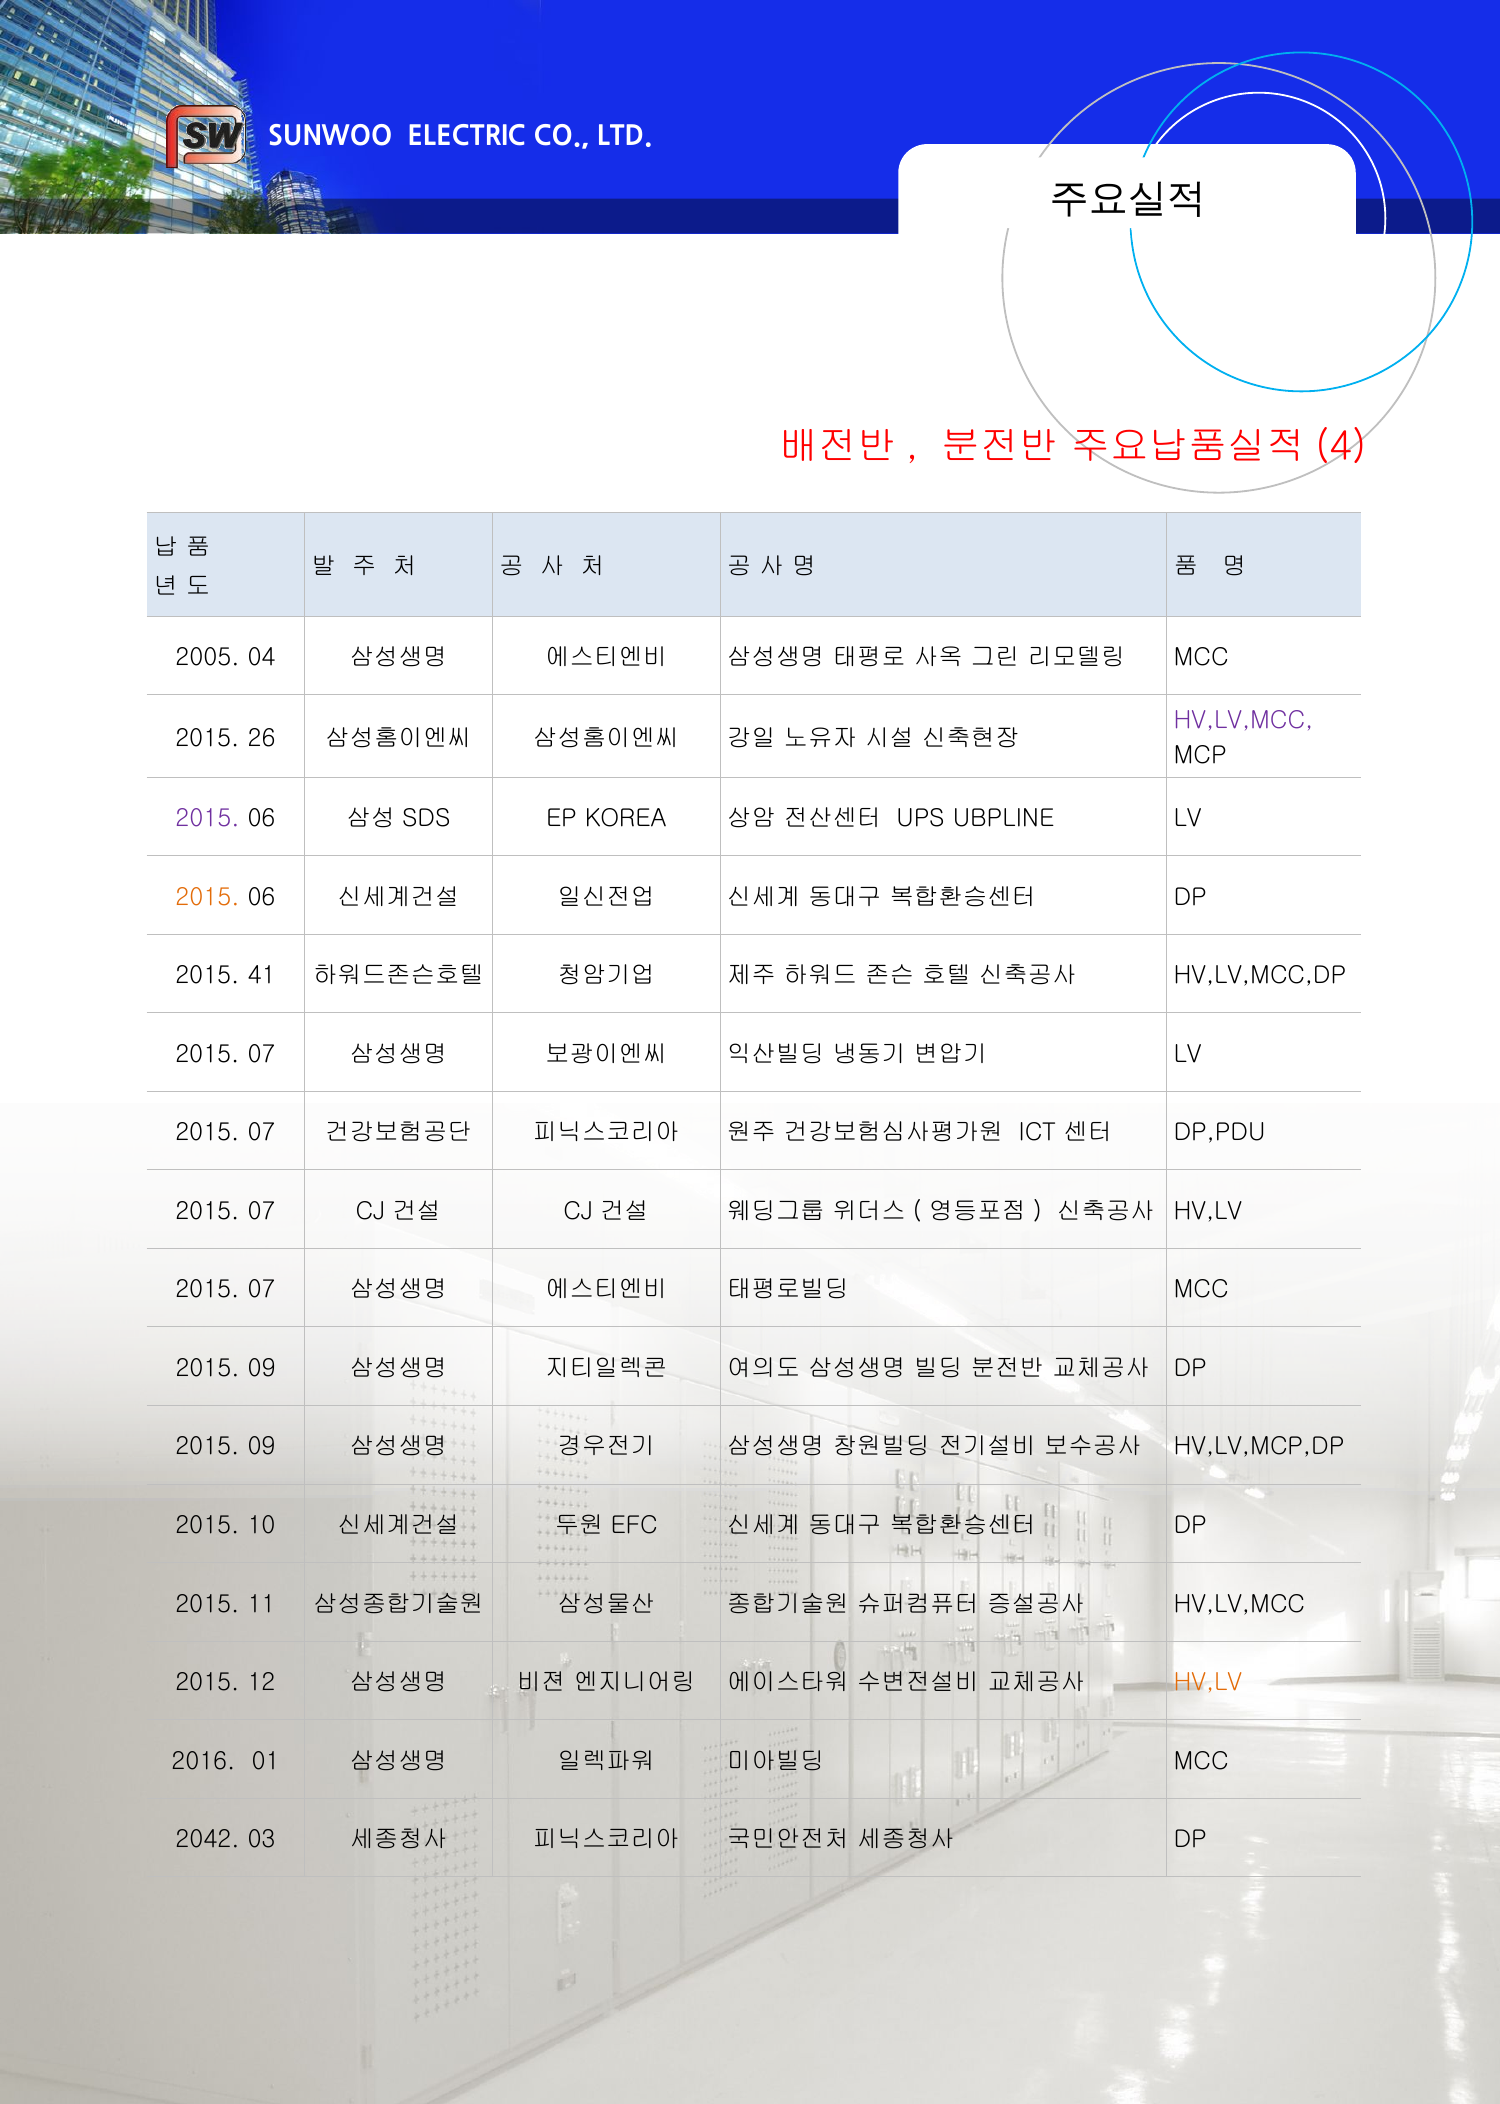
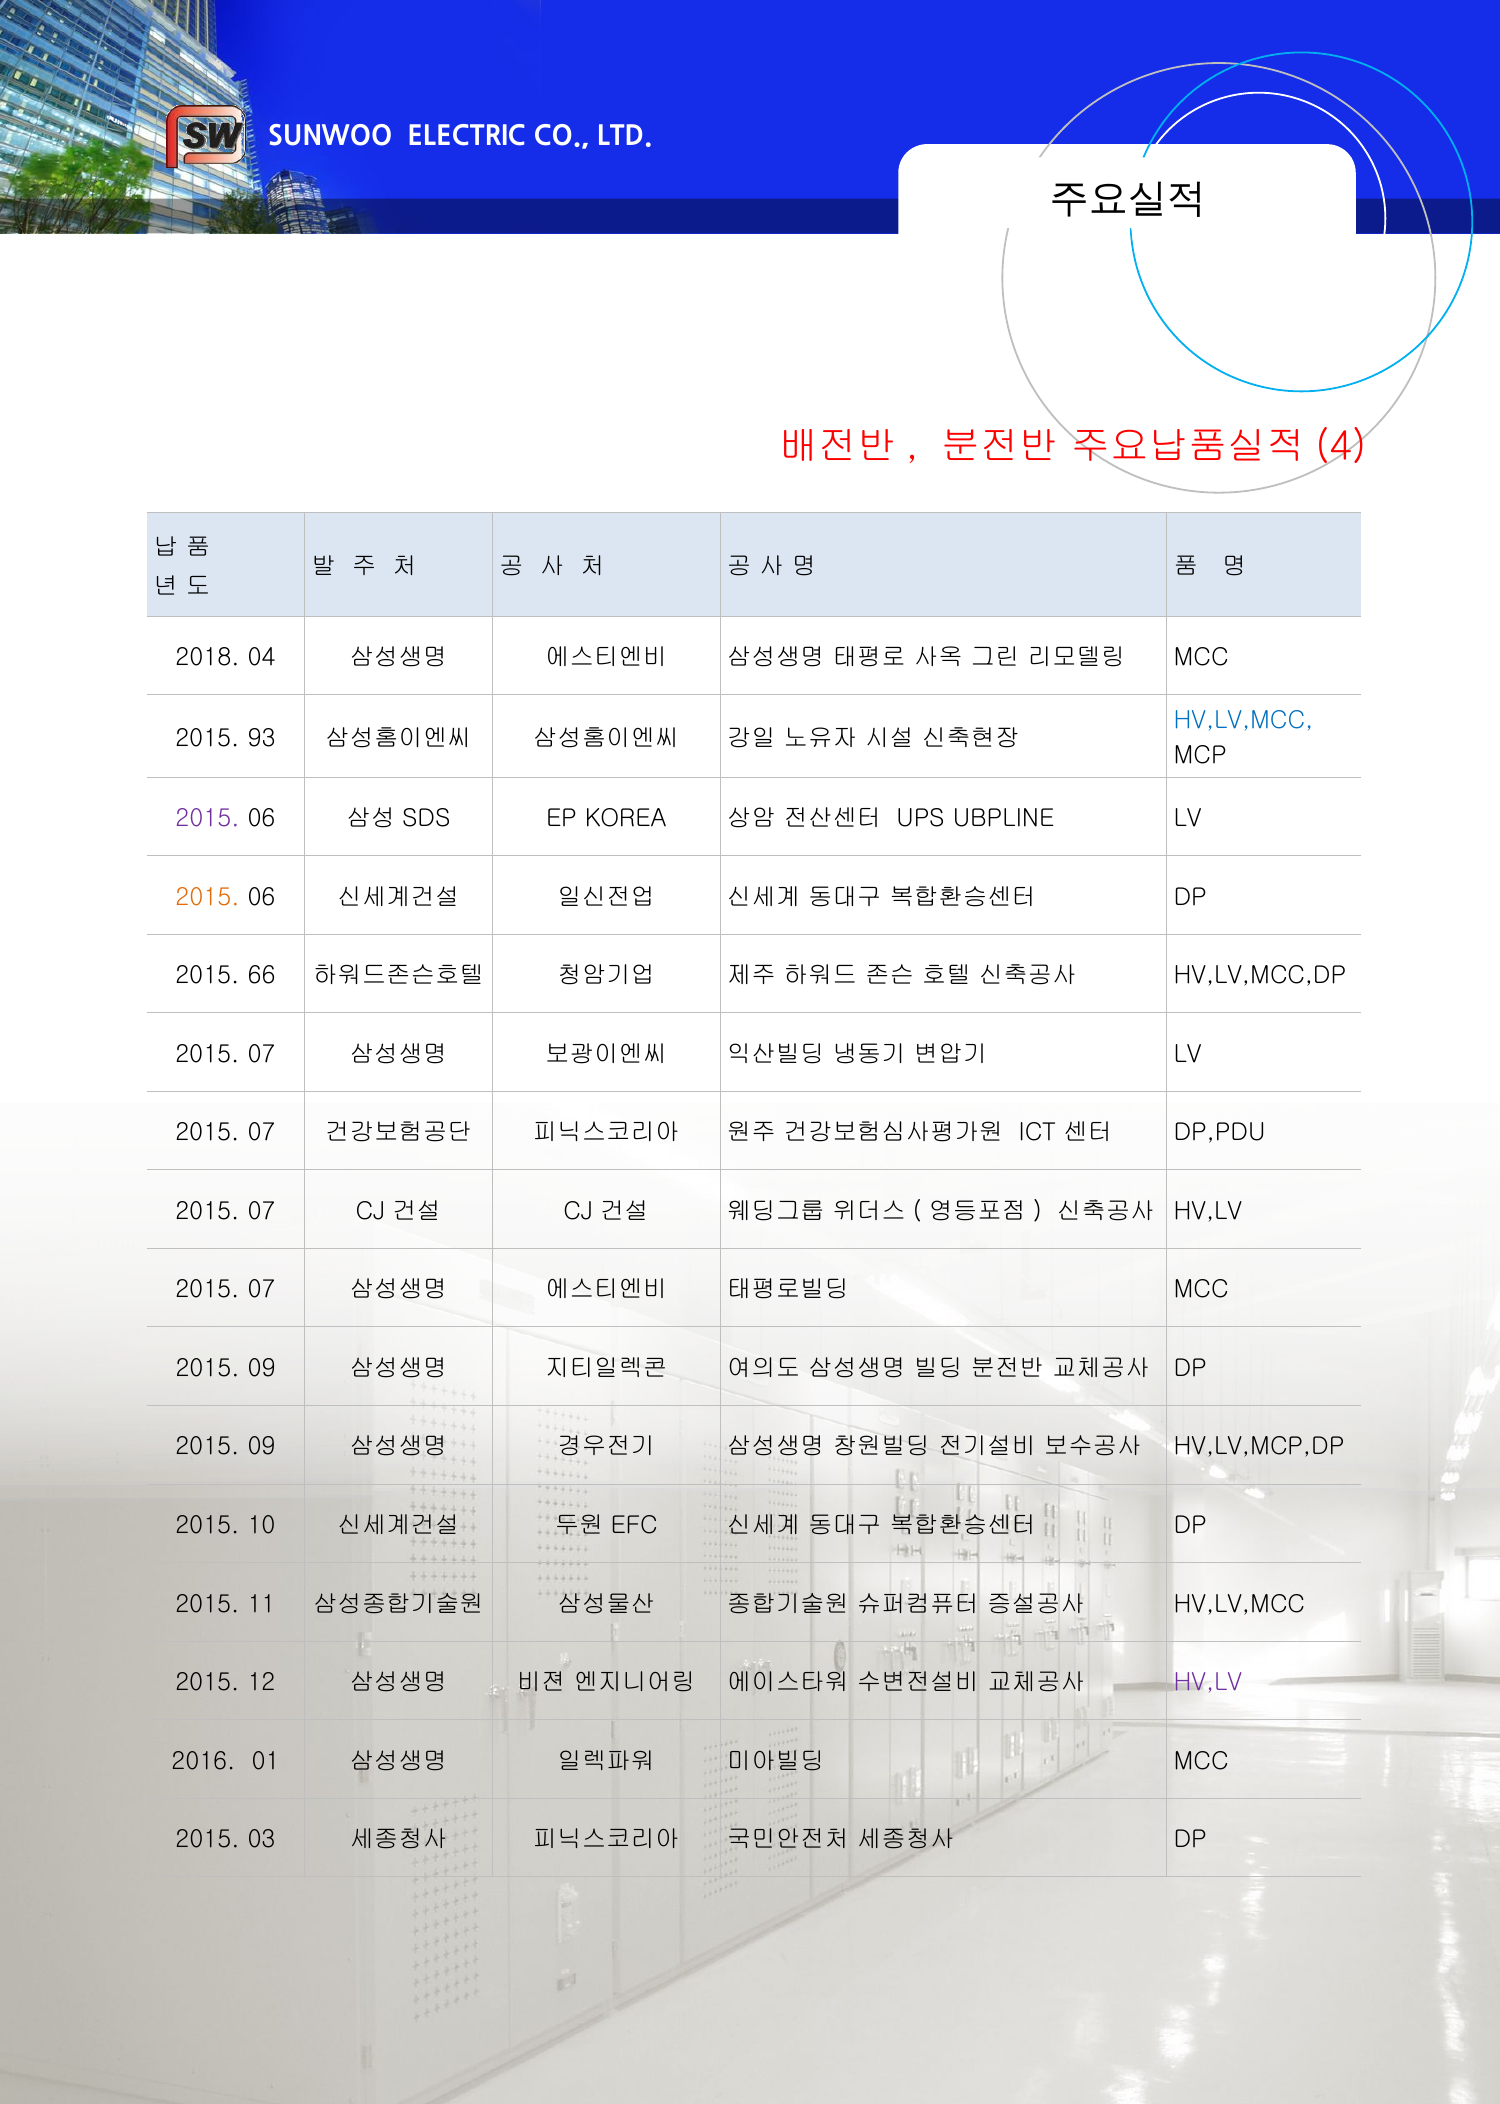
2005: 2005 -> 2018 (207, 658)
HV,LV,MCC colour: purple -> blue (1243, 721)
26: 26 -> 93 (262, 738)
41: 41 -> 66 (262, 976)
HV,LV colour: orange -> purple (1208, 1683)
2042: 2042 -> 2015 (207, 1840)
